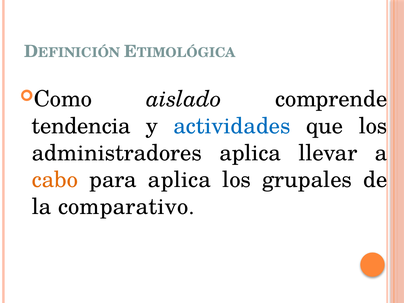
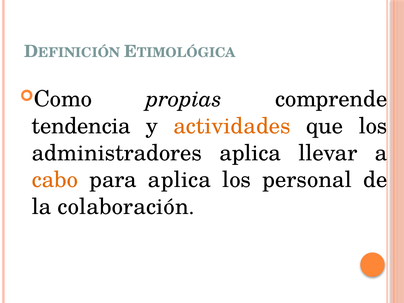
aislado: aislado -> propias (184, 99)
actividades colour: blue -> orange (232, 126)
grupales: grupales -> personal (307, 180)
comparativo: comparativo -> colaboración (123, 207)
